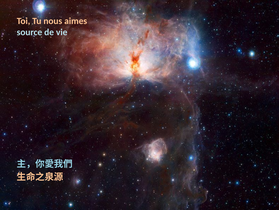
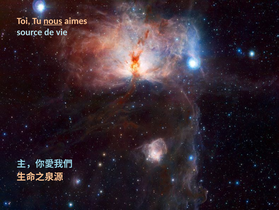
nous underline: none -> present (53, 21)
